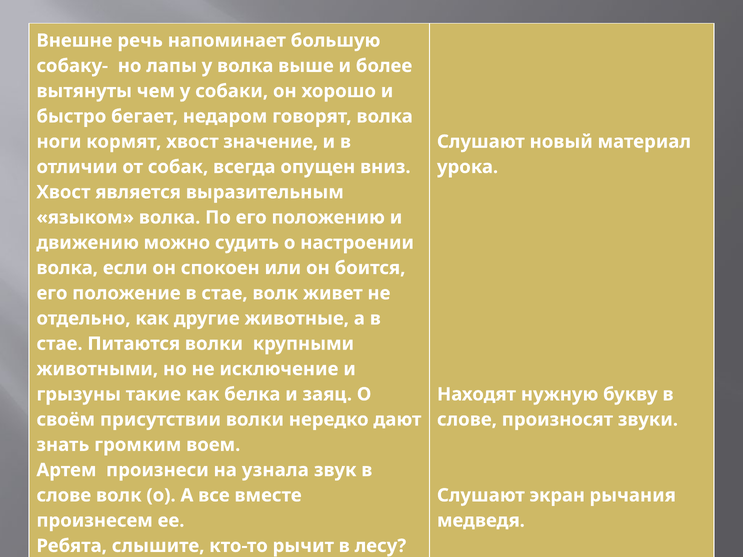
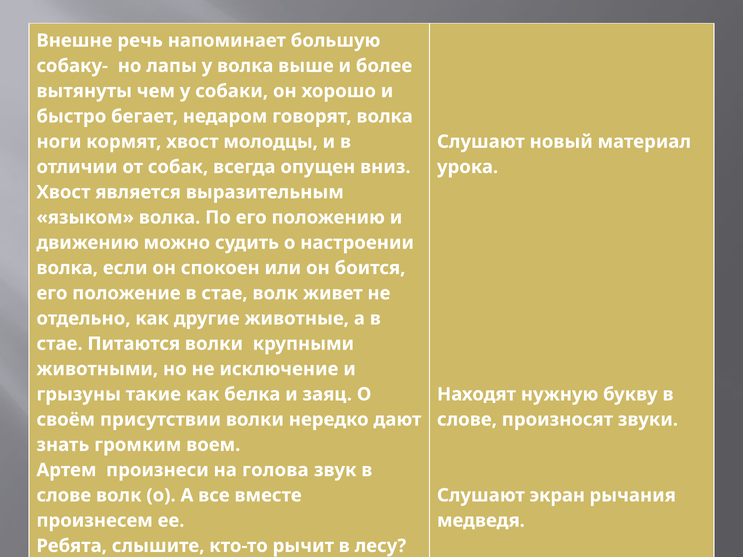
значение: значение -> молодцы (271, 142)
узнала: узнала -> голова (275, 470)
